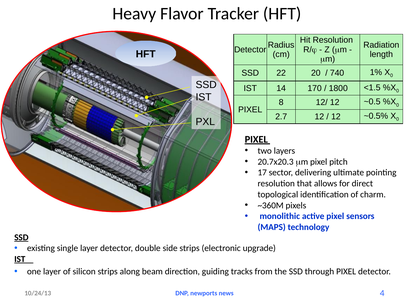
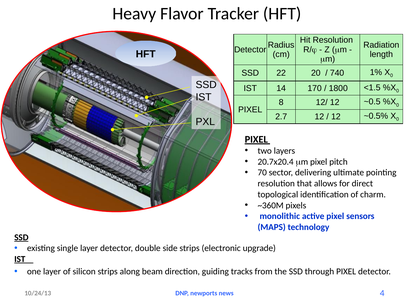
20.7x20.3: 20.7x20.3 -> 20.7x20.4 (276, 162)
17: 17 -> 70 (262, 173)
